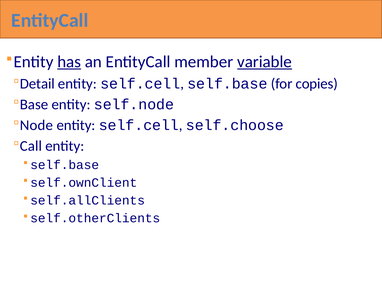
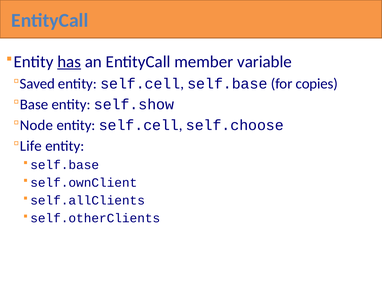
variable underline: present -> none (265, 62)
Detail: Detail -> Saved (37, 84)
self.node: self.node -> self.show (134, 105)
Call: Call -> Life (31, 146)
